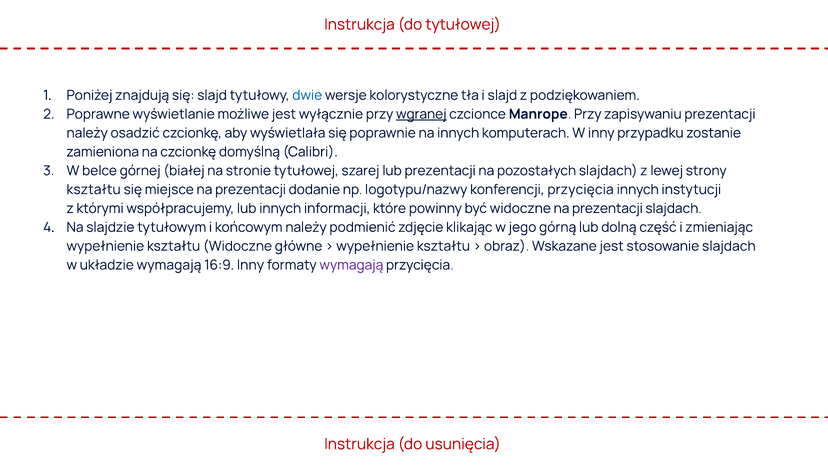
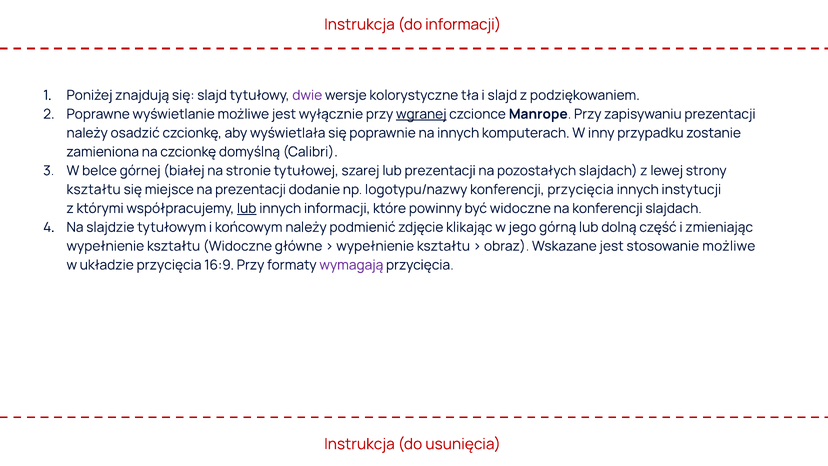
do tytułowej: tytułowej -> informacji (463, 24)
dwie colour: blue -> purple (307, 95)
lub underline: none -> present (247, 208)
widoczne na prezentacji: prezentacji -> konferencji (607, 208)
stosowanie slajdach: slajdach -> możliwe (729, 246)
układzie wymagają: wymagają -> przycięcia (169, 265)
16:9 Inny: Inny -> Przy (251, 265)
